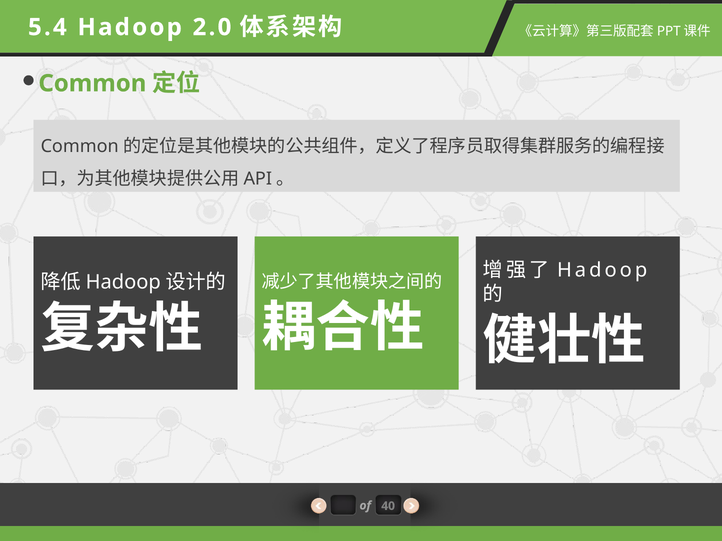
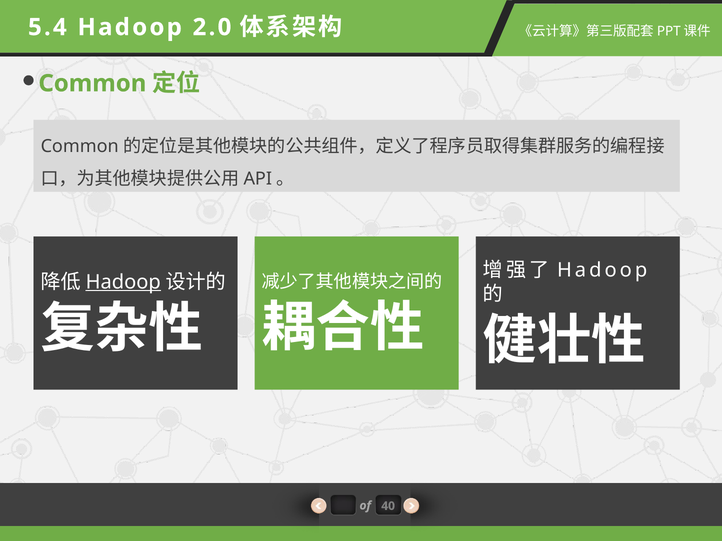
Hadoop underline: none -> present (123, 282)
